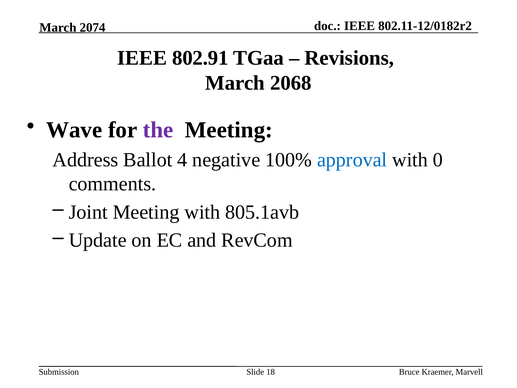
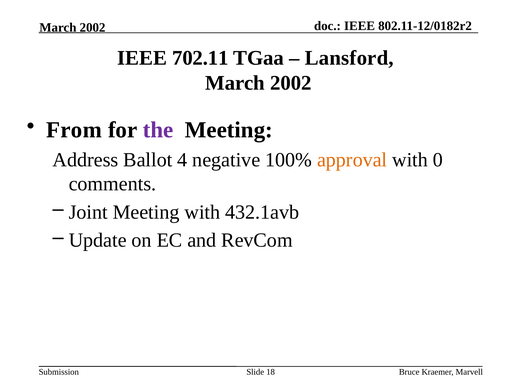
2074: 2074 -> 2002 (93, 28)
802.91: 802.91 -> 702.11 (200, 58)
Revisions: Revisions -> Lansford (349, 58)
2068: 2068 -> 2002 (291, 83)
Wave: Wave -> From (74, 130)
approval colour: blue -> orange (352, 160)
805.1avb: 805.1avb -> 432.1avb (262, 212)
